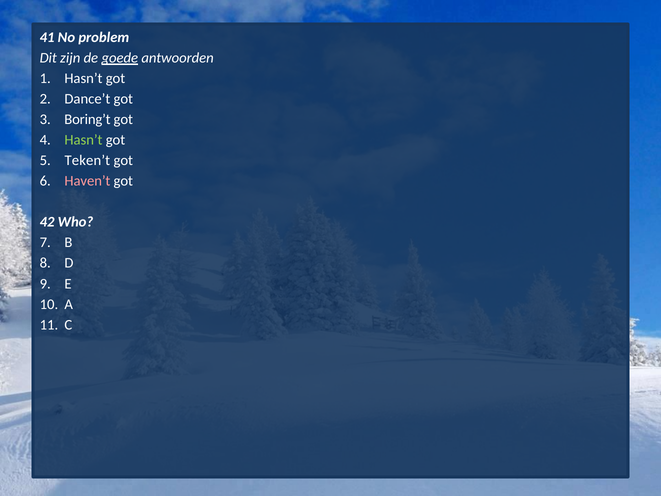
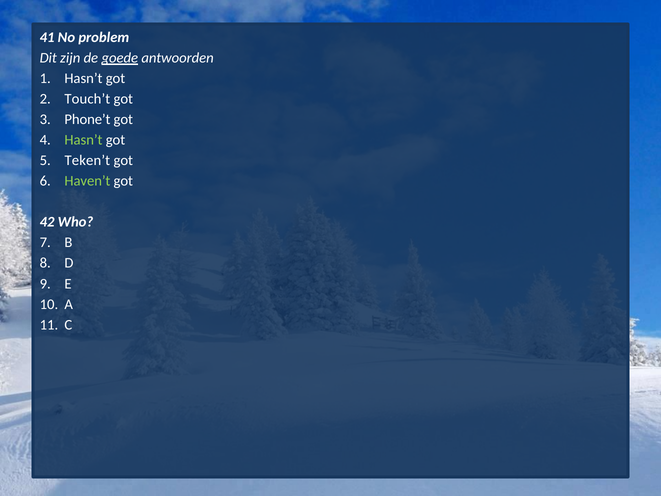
Dance’t: Dance’t -> Touch’t (87, 99)
Boring’t: Boring’t -> Phone’t (87, 119)
Haven’t colour: pink -> light green (87, 181)
